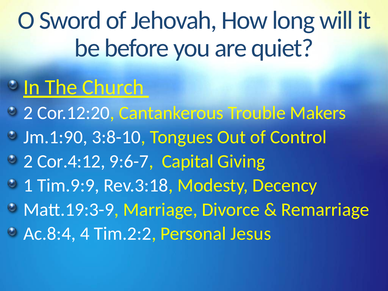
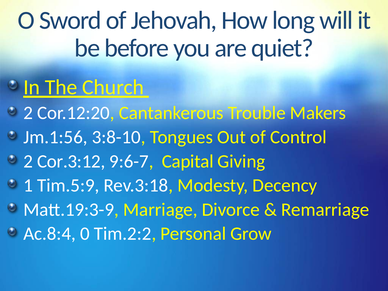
Jm.1:90: Jm.1:90 -> Jm.1:56 (55, 137)
Cor.4:12: Cor.4:12 -> Cor.3:12 (71, 161)
Tim.9:9: Tim.9:9 -> Tim.5:9 (68, 185)
4: 4 -> 0 (85, 234)
Jesus: Jesus -> Grow (251, 234)
